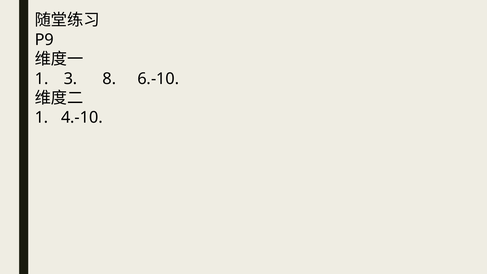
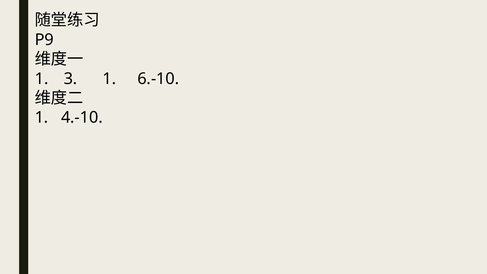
3 8: 8 -> 1 (109, 79)
